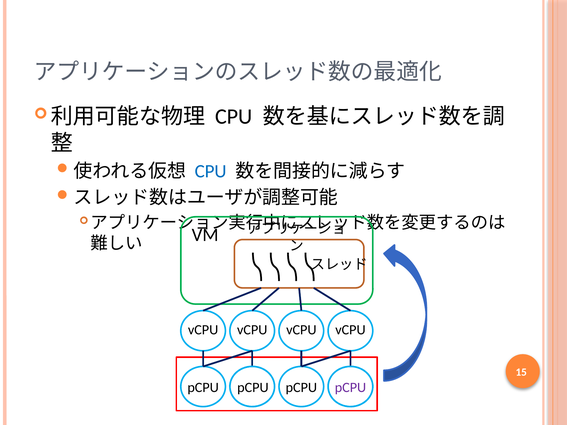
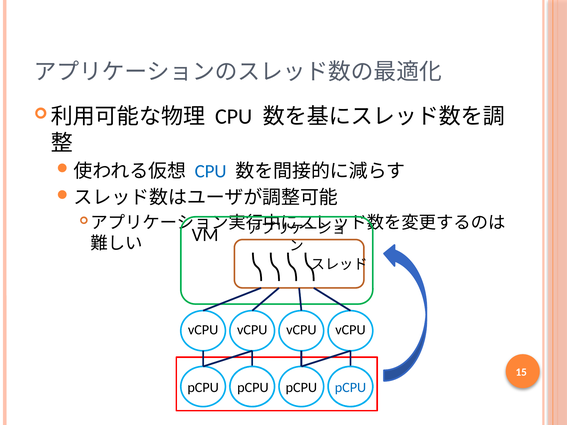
pCPU colour: purple -> blue (350, 388)
